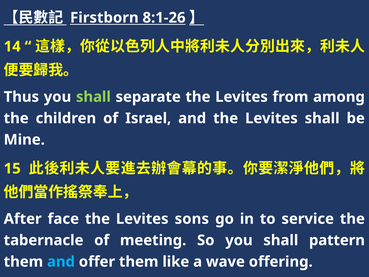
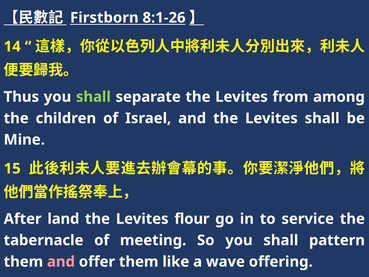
face: face -> land (63, 219)
sons: sons -> flour (192, 219)
and colour: light blue -> pink (61, 261)
